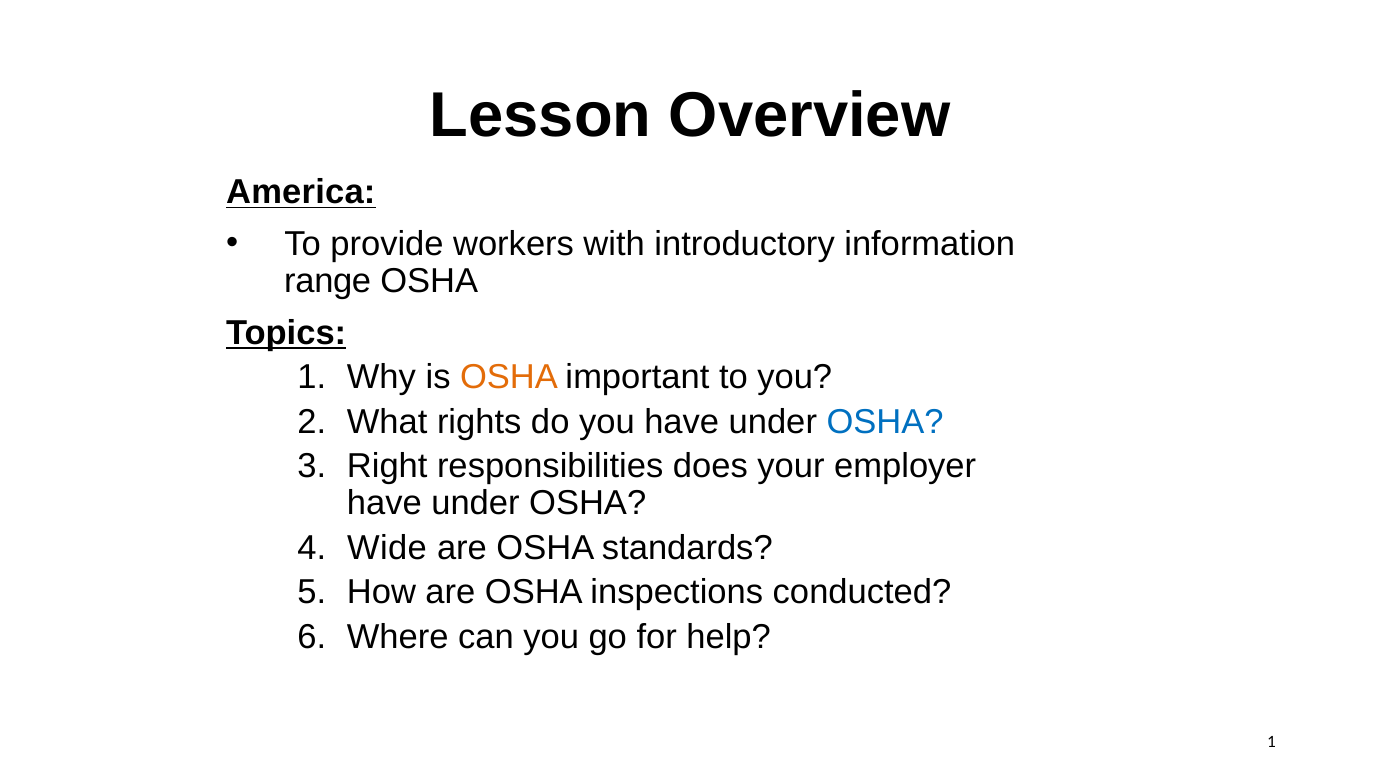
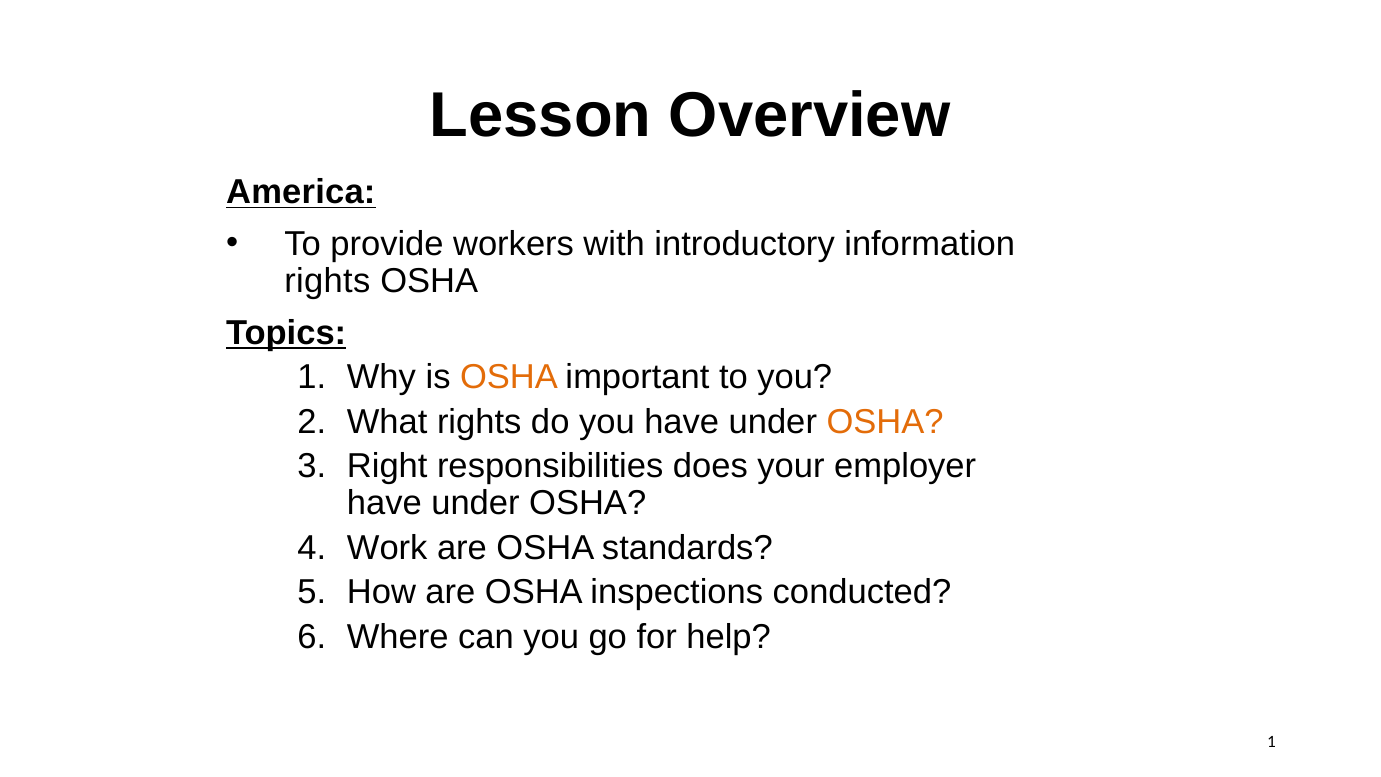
range: range -> rights (327, 281)
OSHA colour: blue -> orange (885, 422)
Wide: Wide -> Work (387, 548)
